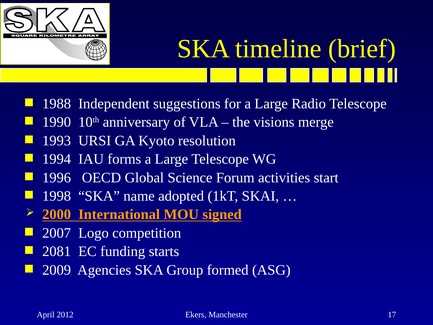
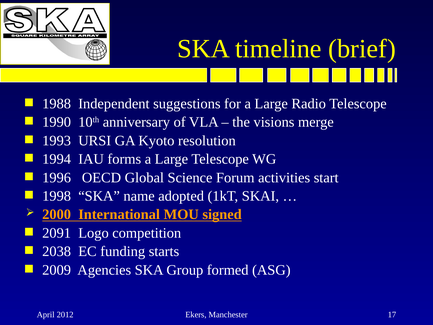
2007: 2007 -> 2091 (57, 233)
2081: 2081 -> 2038 (57, 251)
